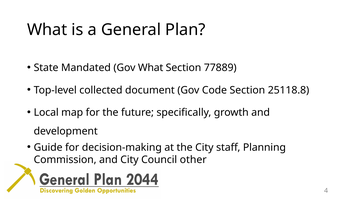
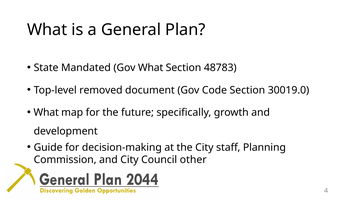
77889: 77889 -> 48783 (220, 68)
collected: collected -> removed (101, 90)
25118.8: 25118.8 -> 30019.0 (289, 90)
Local: Local -> What (46, 112)
